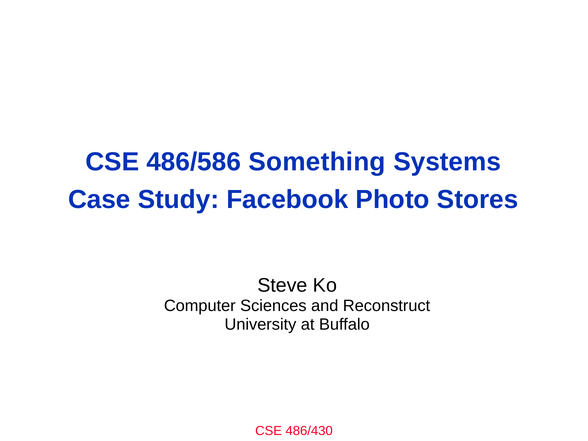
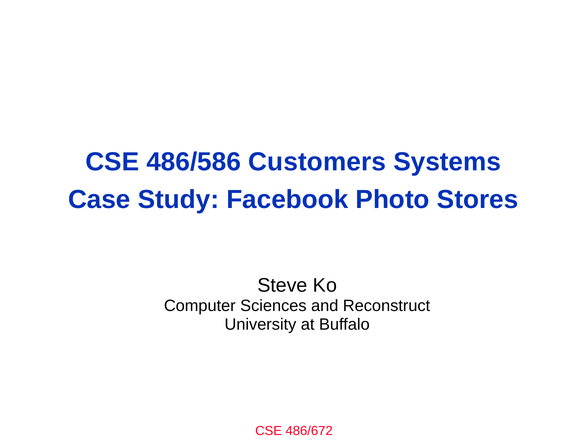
Something: Something -> Customers (317, 162)
486/430: 486/430 -> 486/672 (309, 431)
